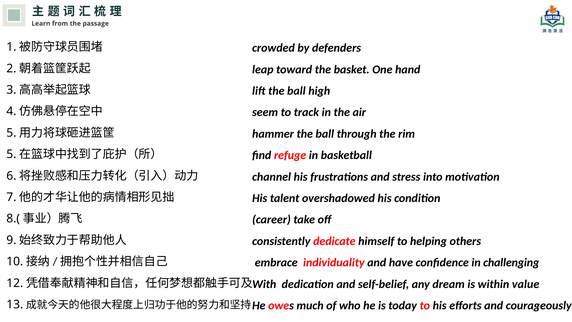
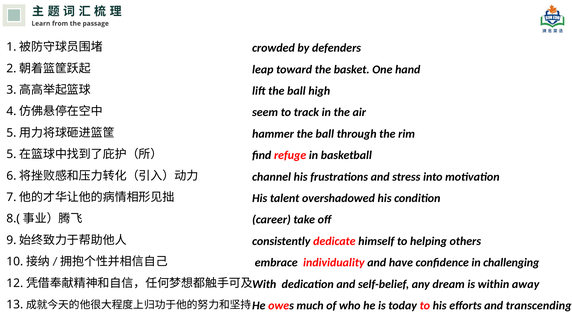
value: value -> away (526, 284)
courageously: courageously -> transcending (539, 305)
